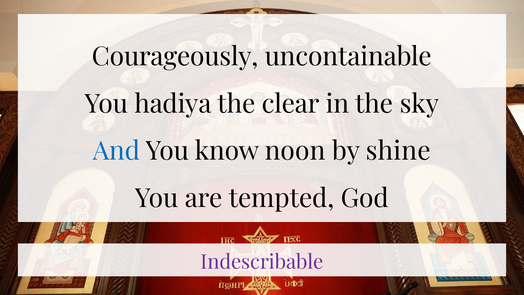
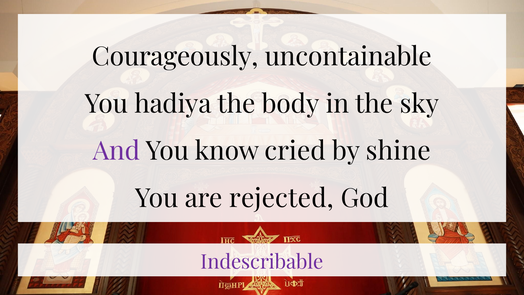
clear: clear -> body (291, 104)
And colour: blue -> purple (116, 151)
noon: noon -> cried (295, 151)
tempted: tempted -> rejected (281, 198)
